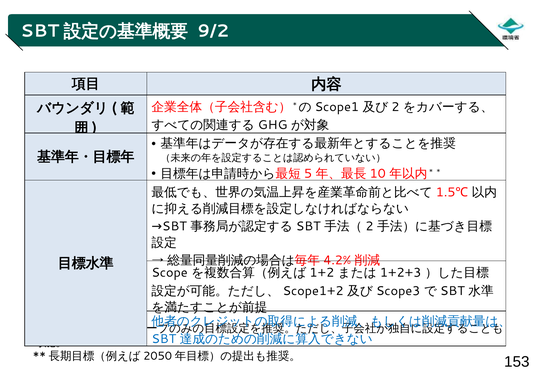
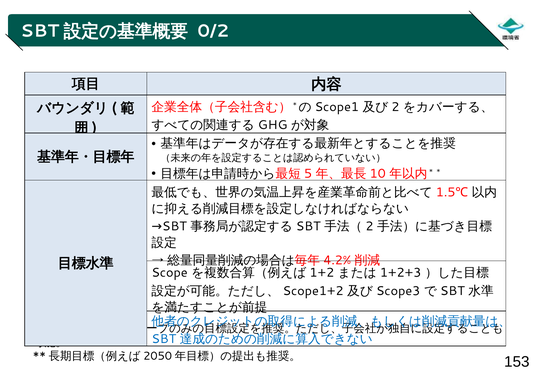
9/2: 9/2 -> 0/2 (213, 31)
